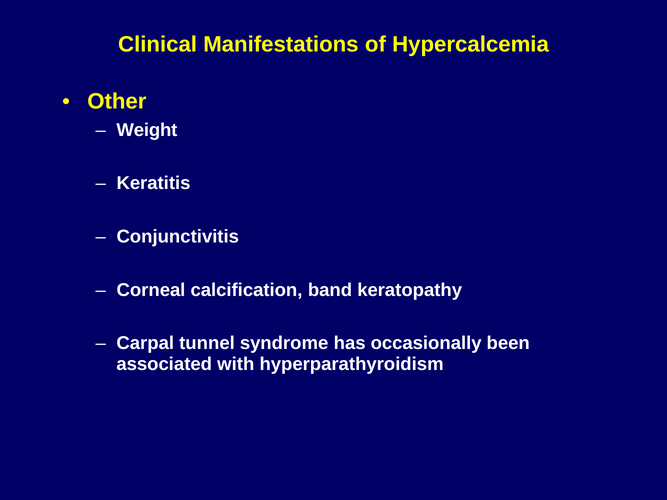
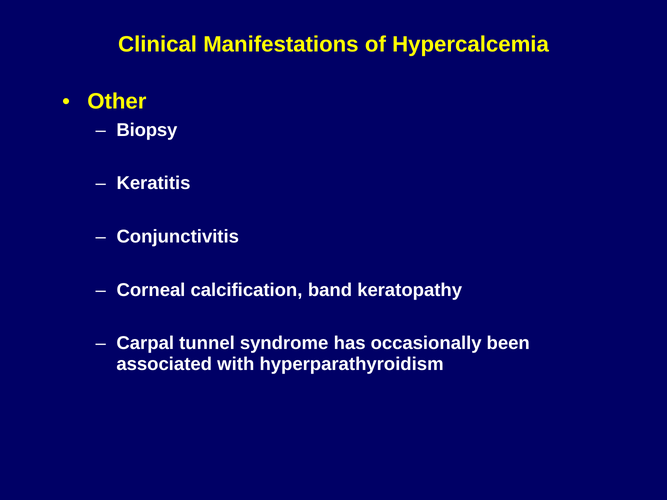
Weight: Weight -> Biopsy (147, 130)
